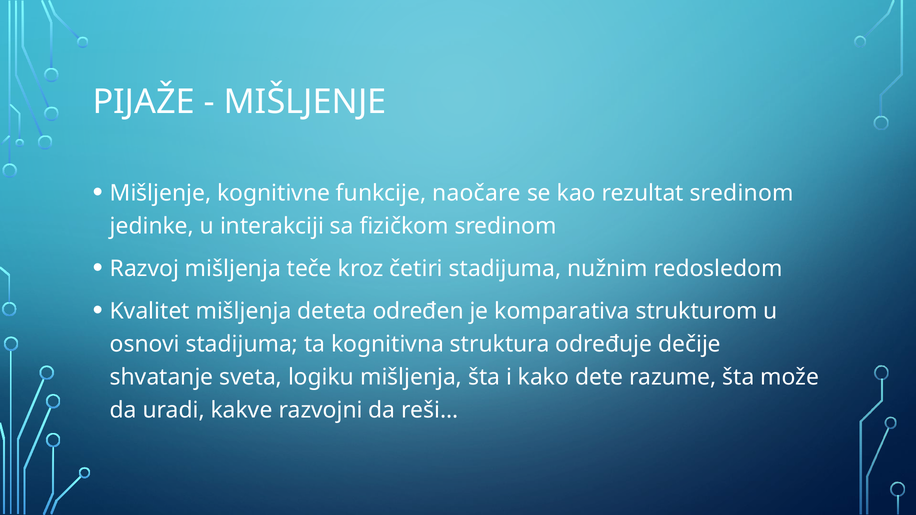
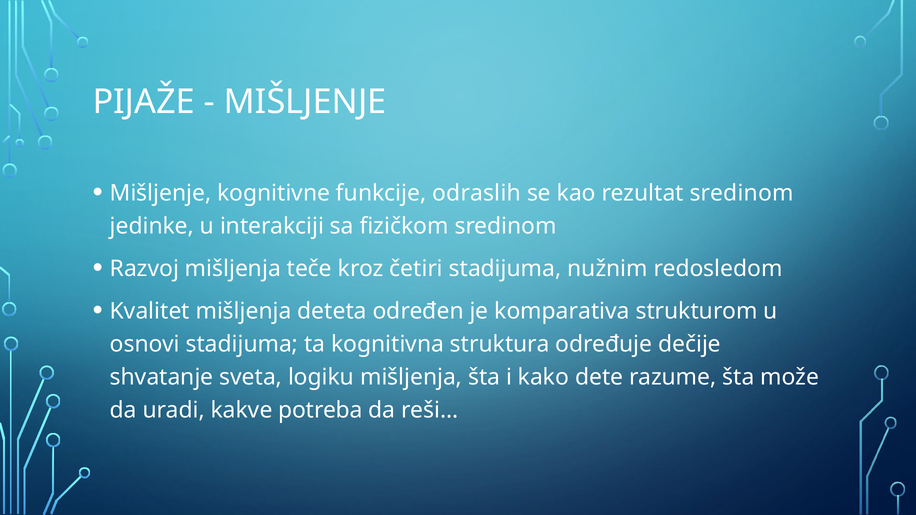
naočare: naočare -> odraslih (477, 193)
razvojni: razvojni -> potreba (321, 410)
